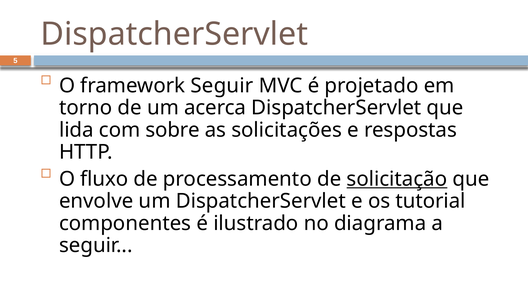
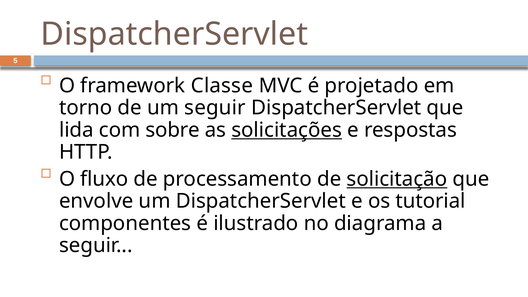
framework Seguir: Seguir -> Classe (222, 86)
um acerca: acerca -> seguir (215, 108)
solicitações underline: none -> present (287, 130)
